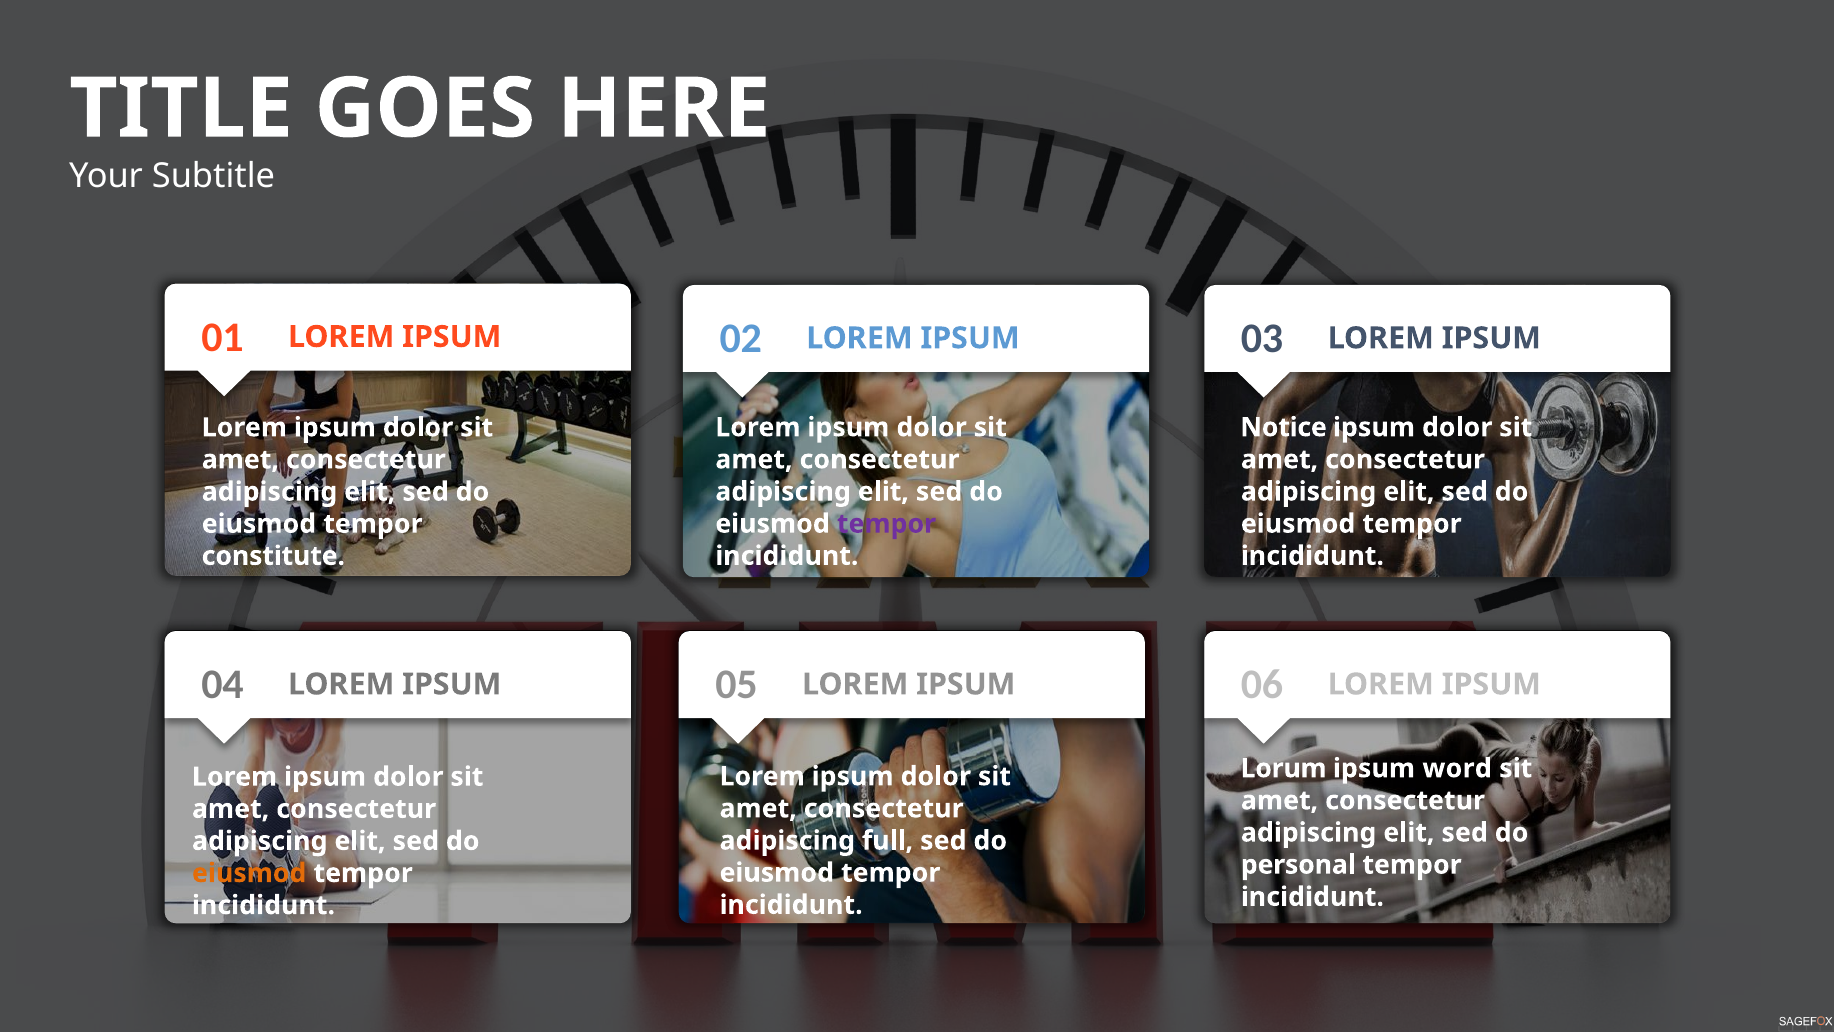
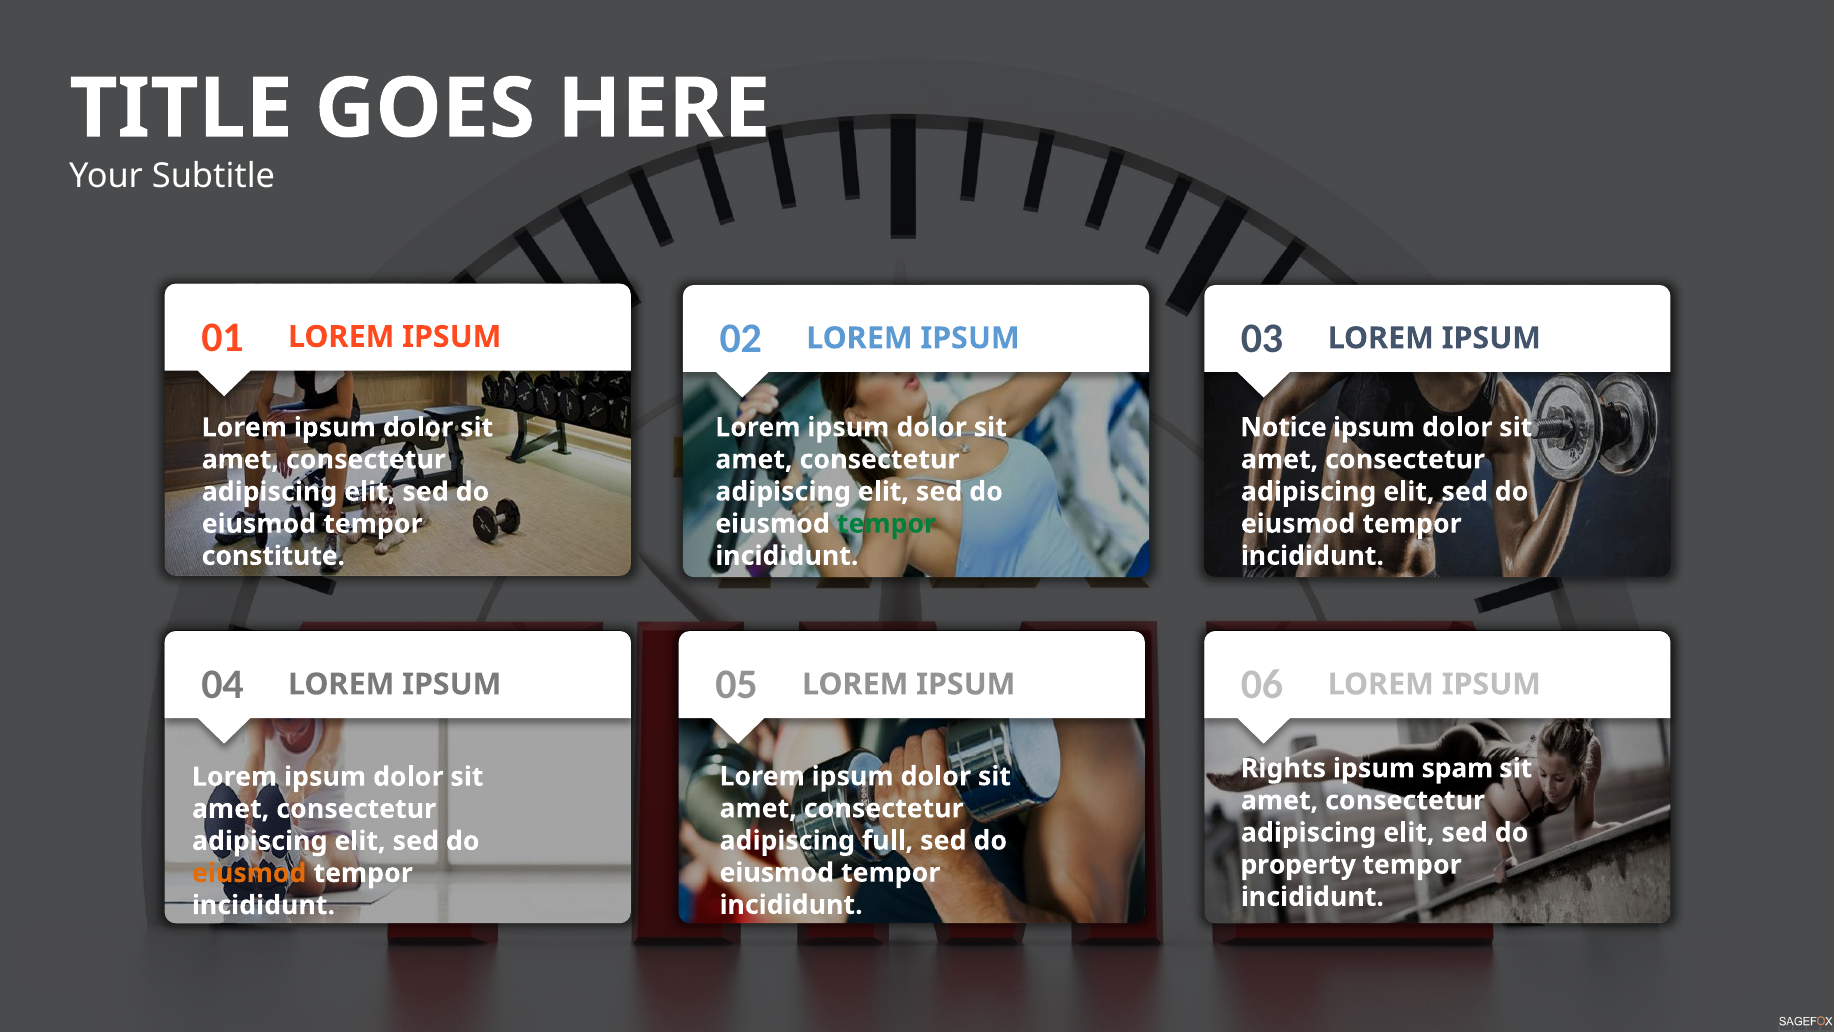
tempor colour: purple -> green (887, 524)
Lorum: Lorum -> Rights (1283, 768)
word: word -> spam (1457, 768)
personal: personal -> property (1298, 864)
